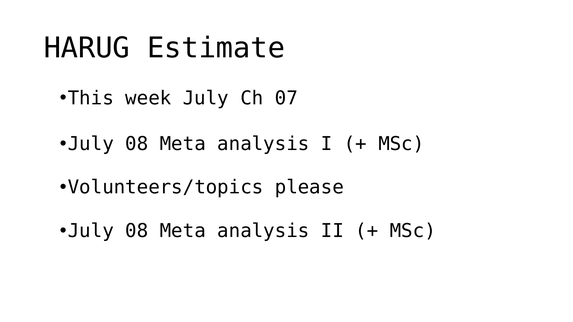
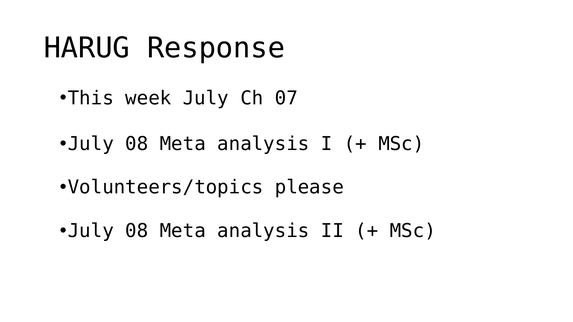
Estimate: Estimate -> Response (216, 48)
